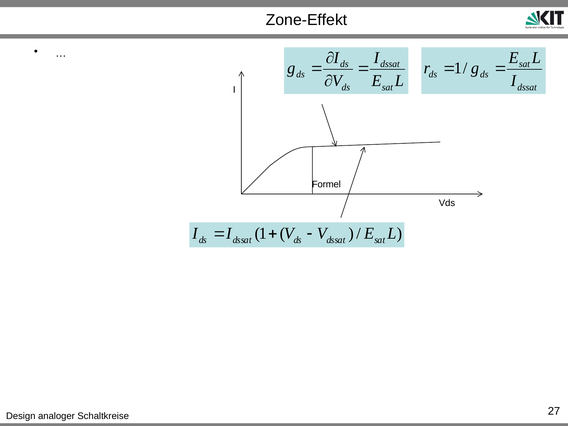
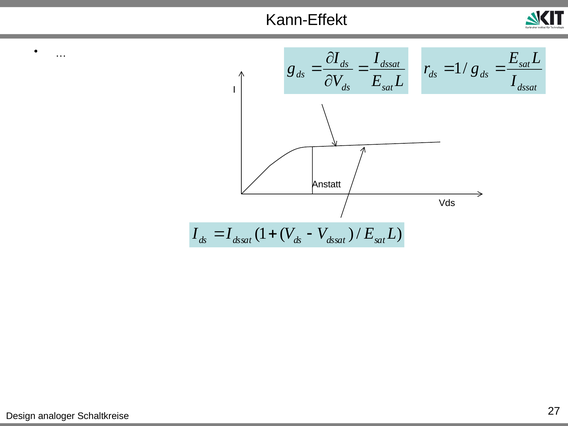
Zone-Effekt: Zone-Effekt -> Kann-Effekt (307, 20)
Formel: Formel -> Anstatt (326, 184)
